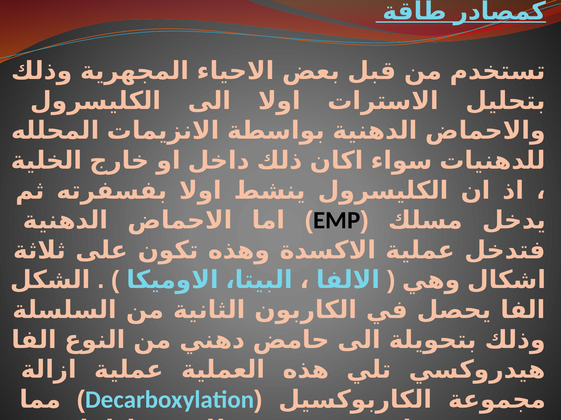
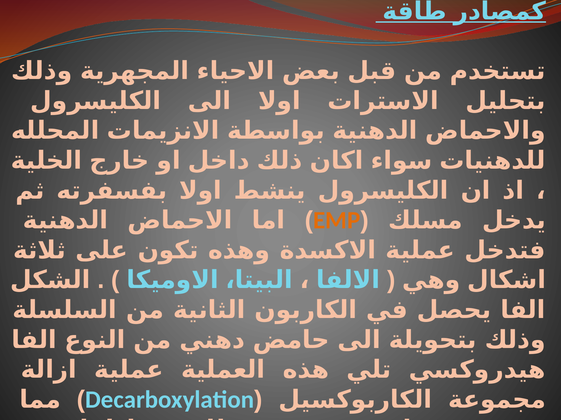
EMP colour: black -> orange (337, 221)
